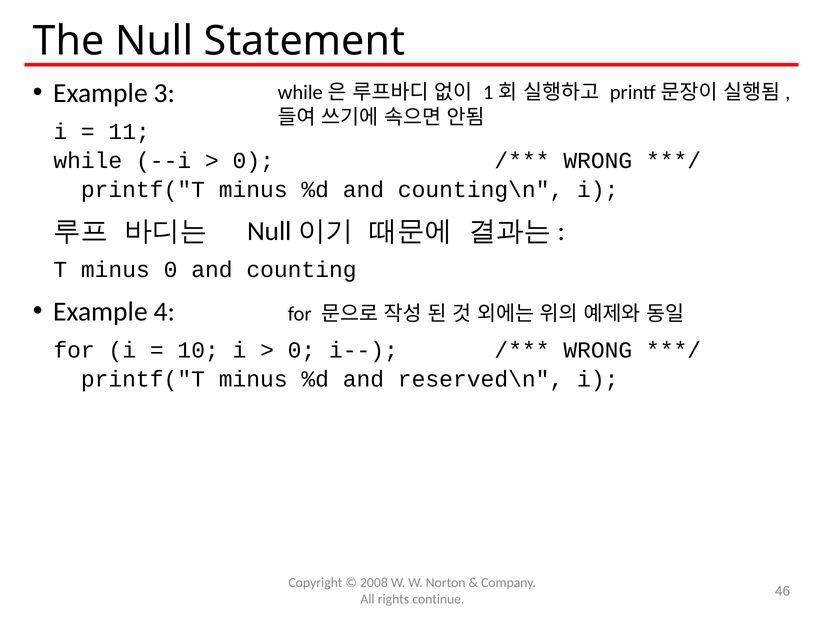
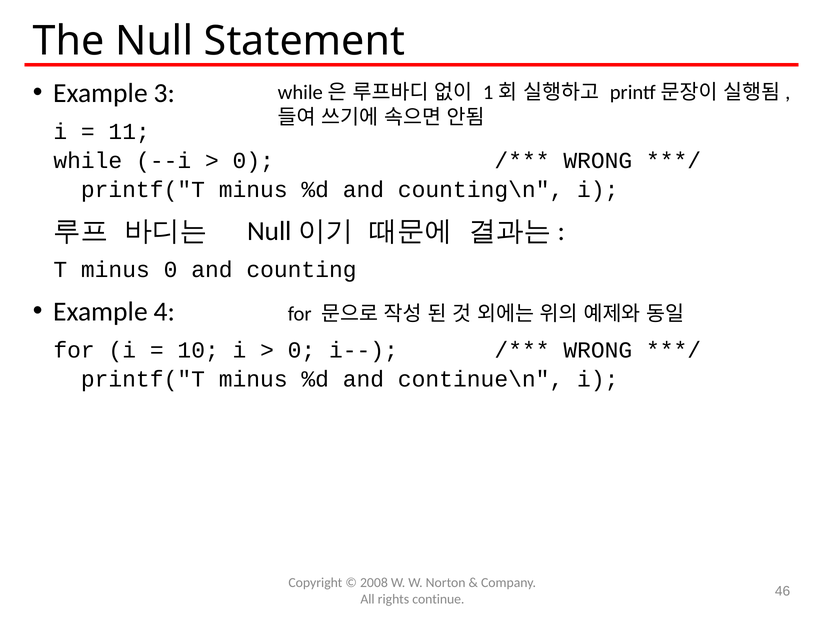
reserved\n: reserved\n -> continue\n (481, 379)
